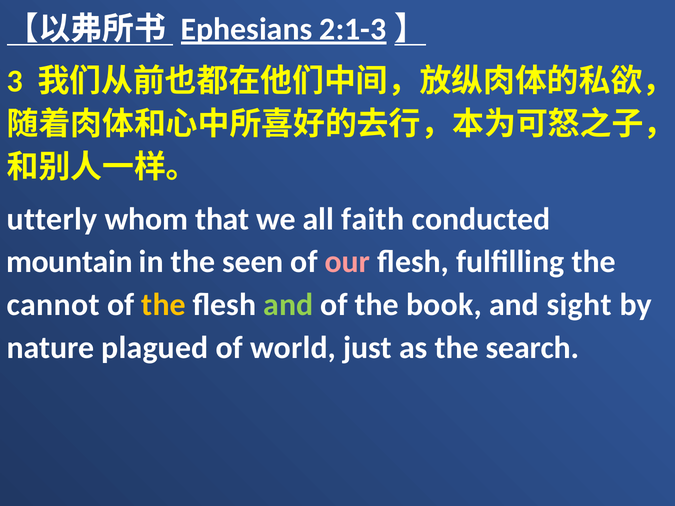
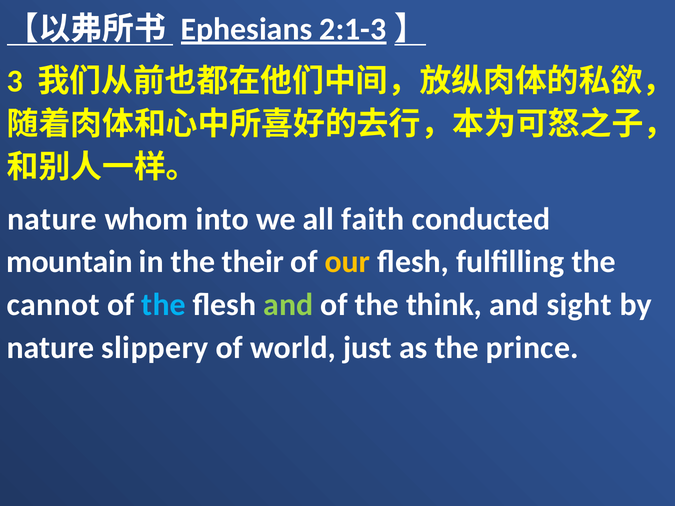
utterly: utterly -> nature (52, 219)
that: that -> into (222, 219)
seen: seen -> their (253, 262)
our colour: pink -> yellow (348, 262)
the colour: yellow -> light blue (164, 305)
book: book -> think (444, 305)
plagued: plagued -> slippery (155, 348)
search: search -> prince (532, 348)
